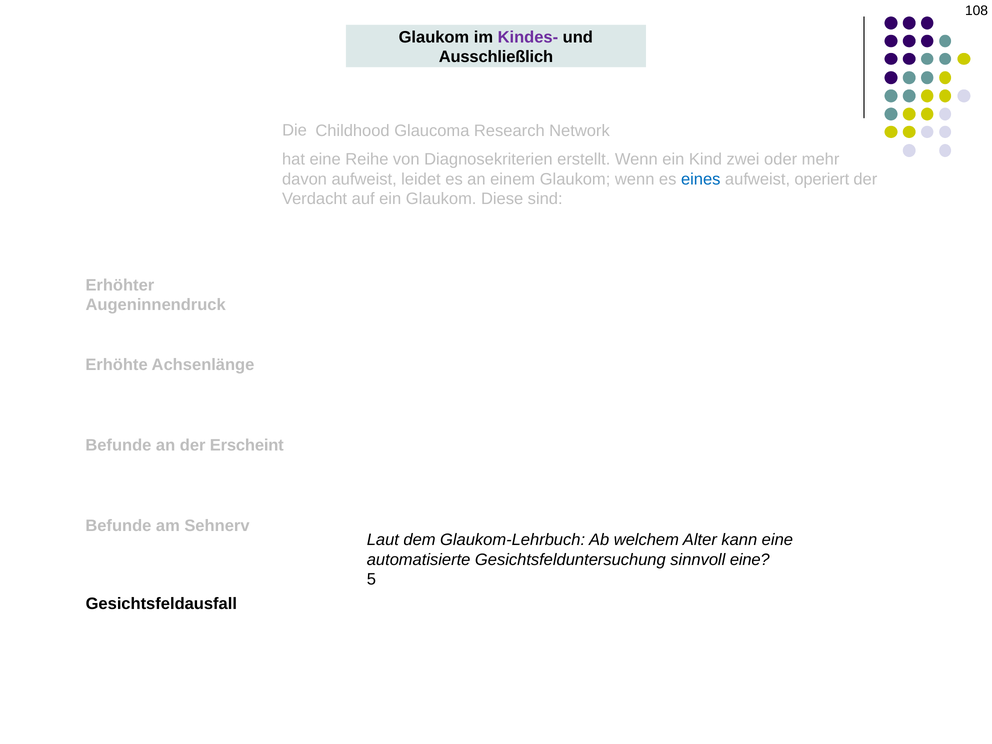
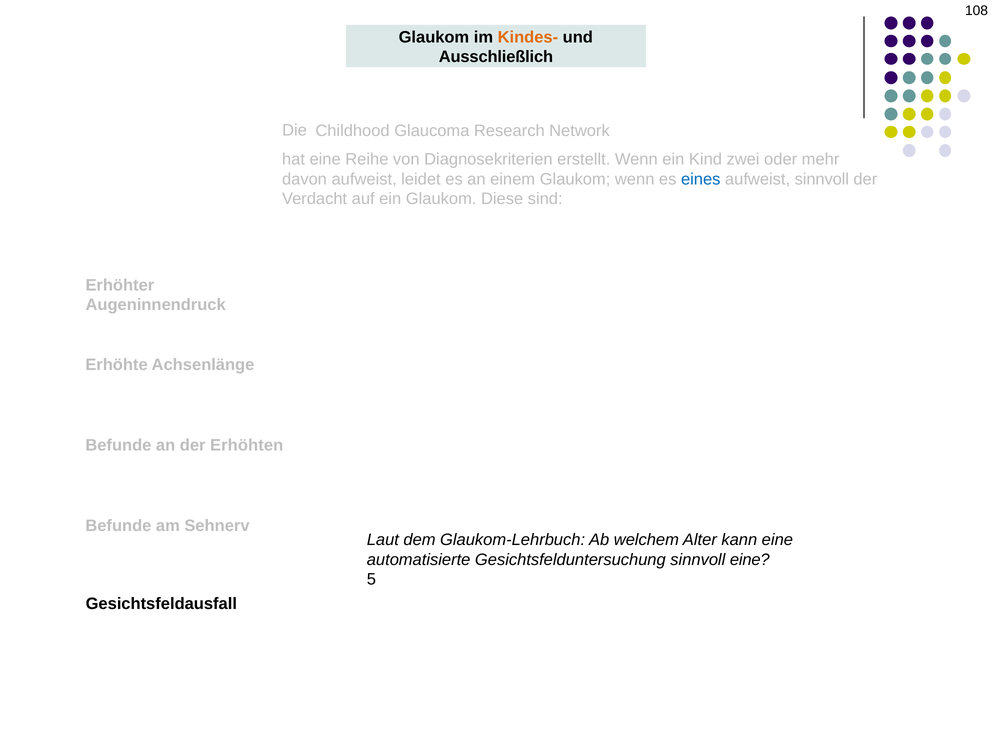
Kindes- colour: purple -> orange (528, 37)
aufweist operiert: operiert -> sinnvoll (822, 179)
Erscheint: Erscheint -> Erhöhten (247, 445)
